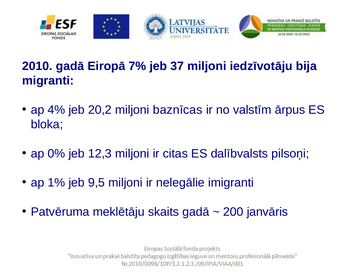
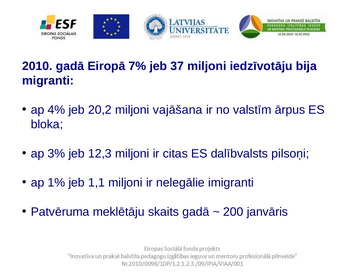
baznīcas: baznīcas -> vajāšana (178, 110)
0%: 0% -> 3% (56, 154)
9,5: 9,5 -> 1,1 (97, 183)
